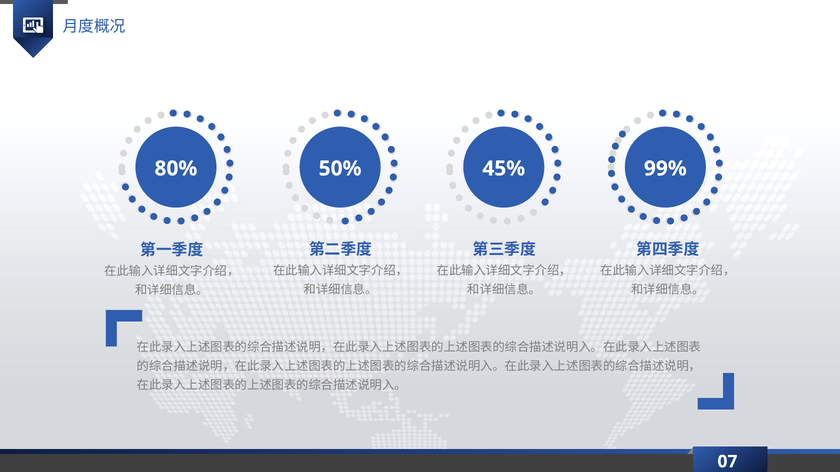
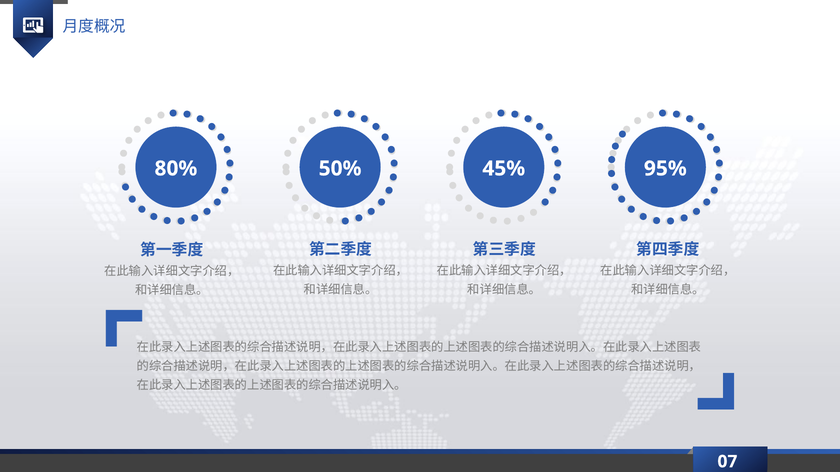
99%: 99% -> 95% (665, 169)
